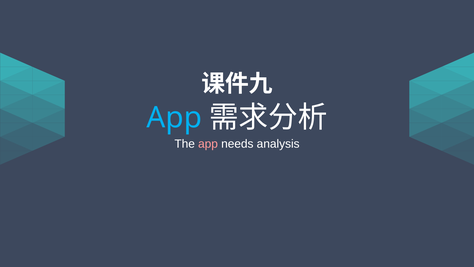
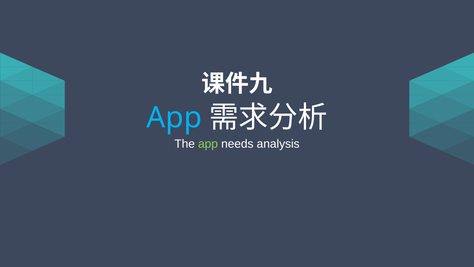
app colour: pink -> light green (208, 144)
